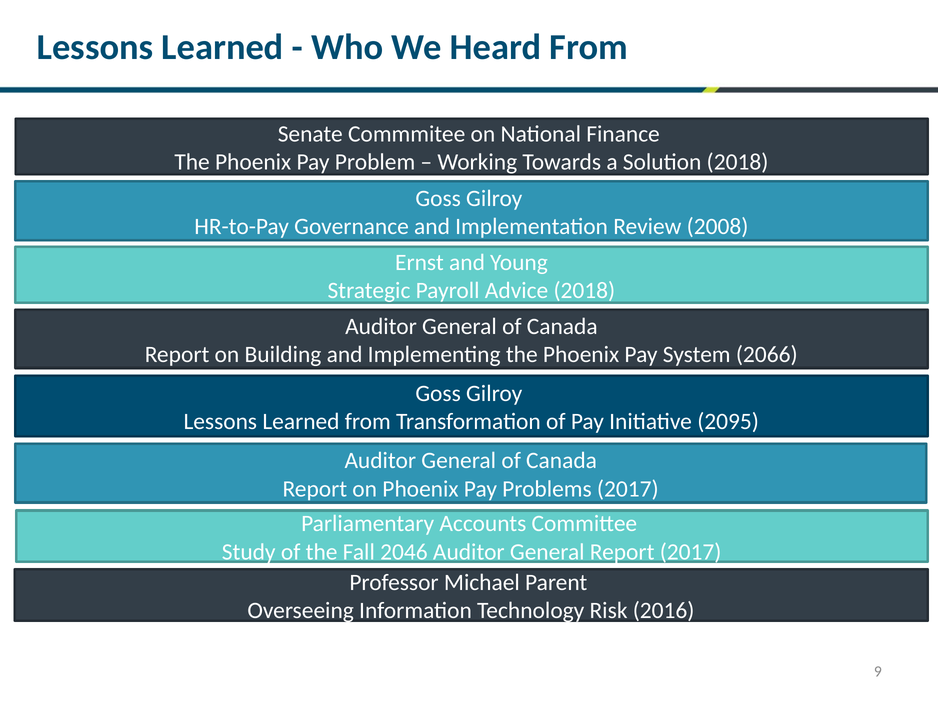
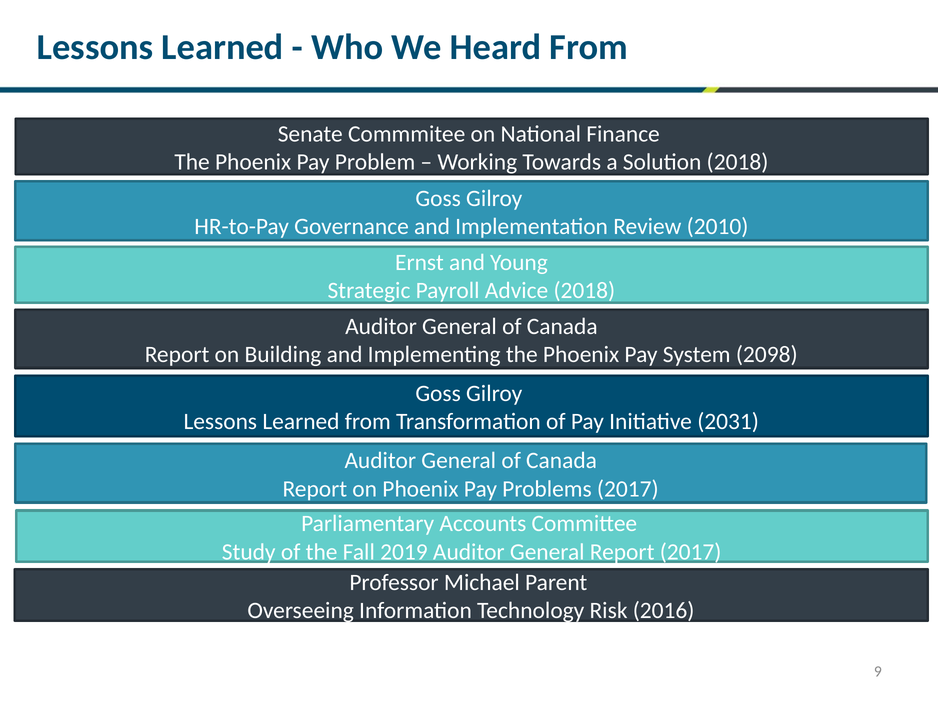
2008: 2008 -> 2010 (718, 227)
2066: 2066 -> 2098 (767, 355)
2095: 2095 -> 2031 (728, 422)
2046: 2046 -> 2019 (404, 552)
